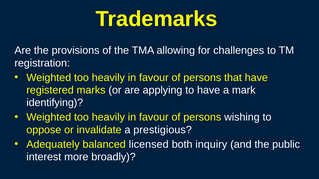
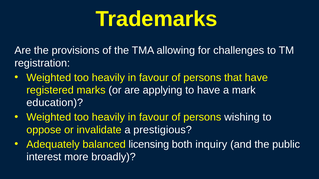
identifying: identifying -> education (55, 103)
licensed: licensed -> licensing (149, 145)
